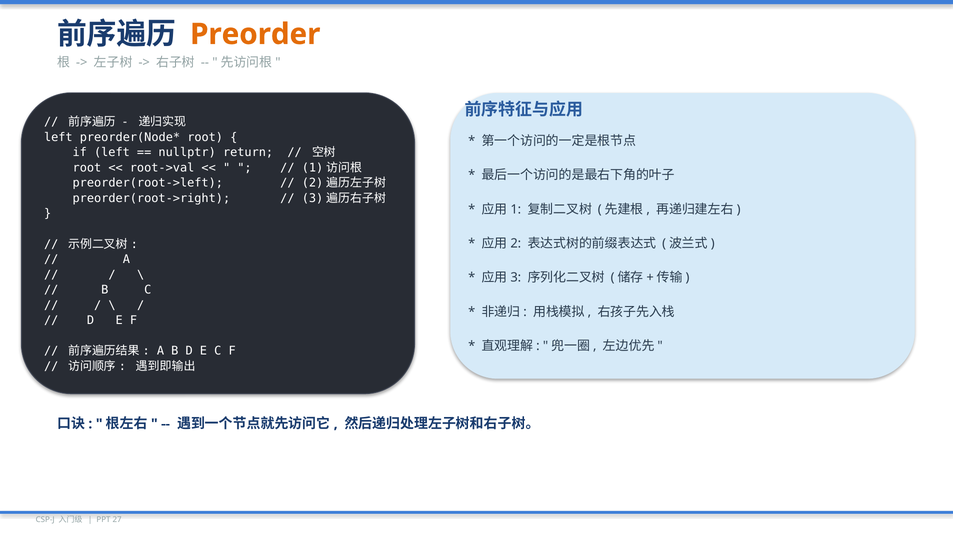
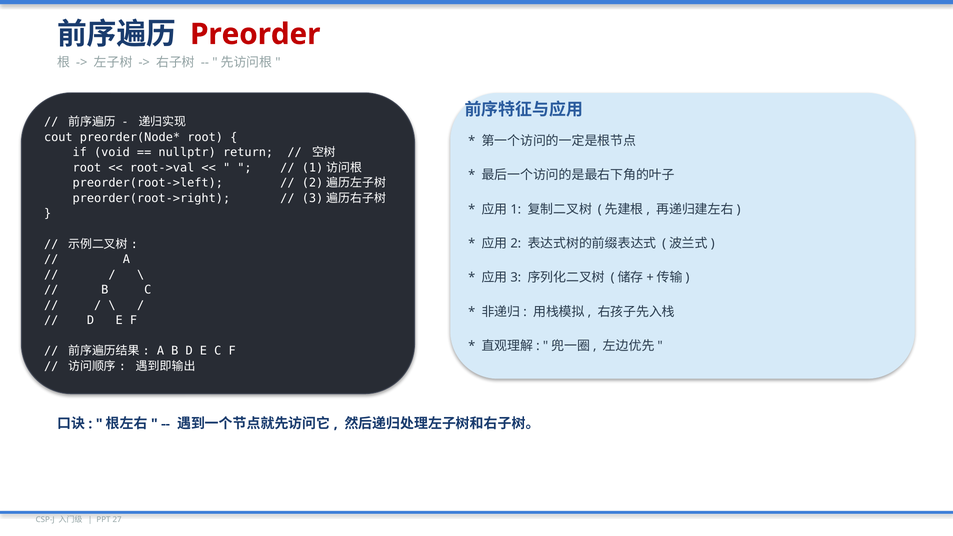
Preorder colour: orange -> red (255, 34)
left: left -> cout (58, 137)
if left: left -> void (112, 152)
